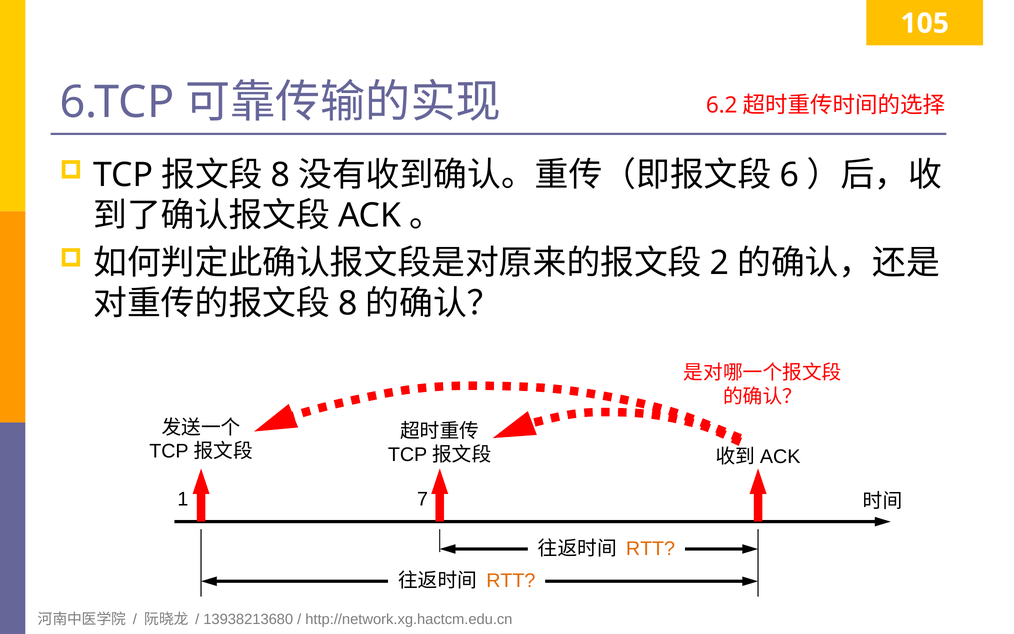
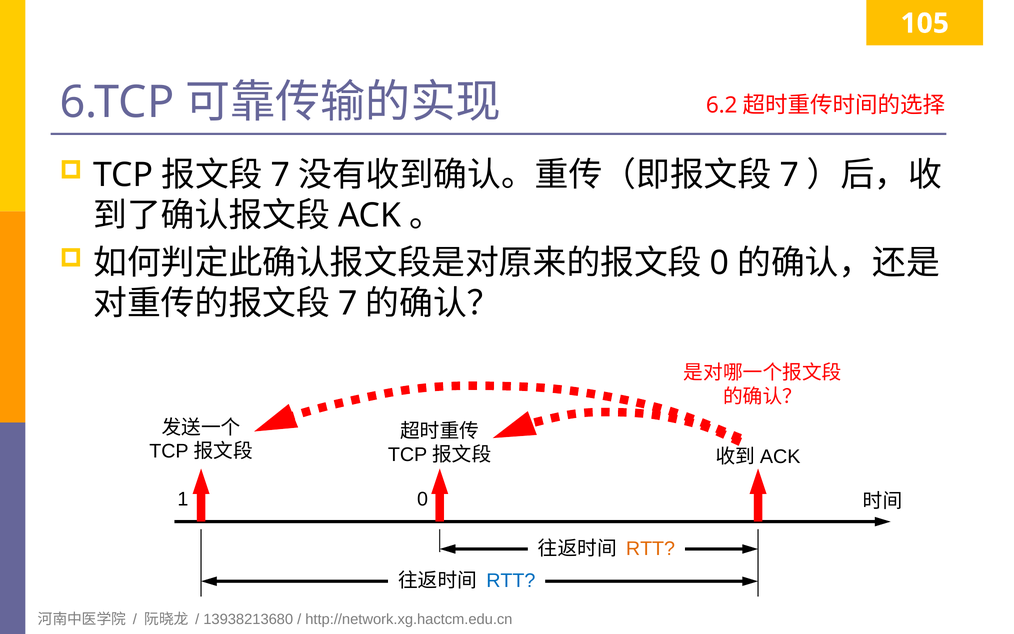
8: 8 -> 7 (280, 175)
6: 6 -> 7 (789, 175)
2: 2 -> 0 (720, 263)
8: 8 -> 7 (348, 303)
1 7: 7 -> 0 (423, 499)
RTT colour: orange -> blue (511, 580)
